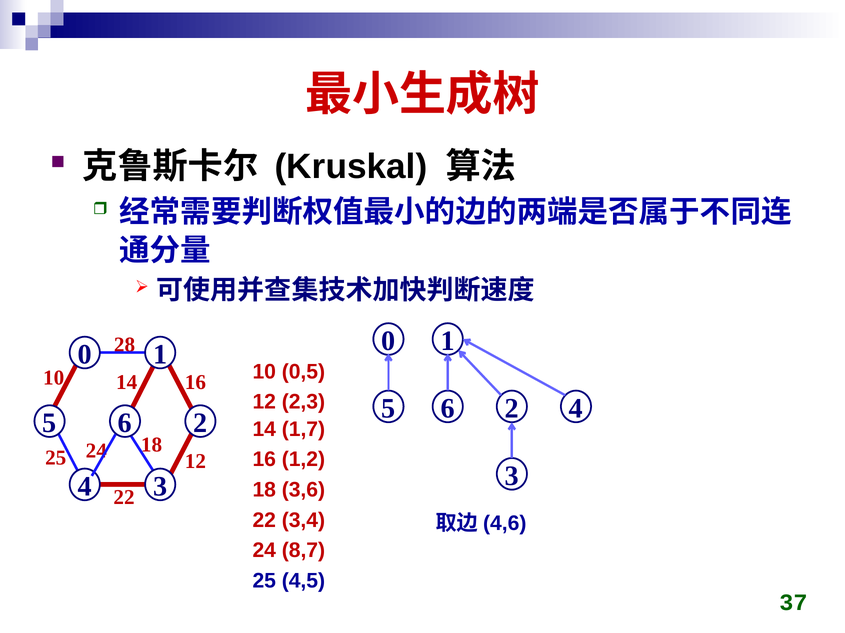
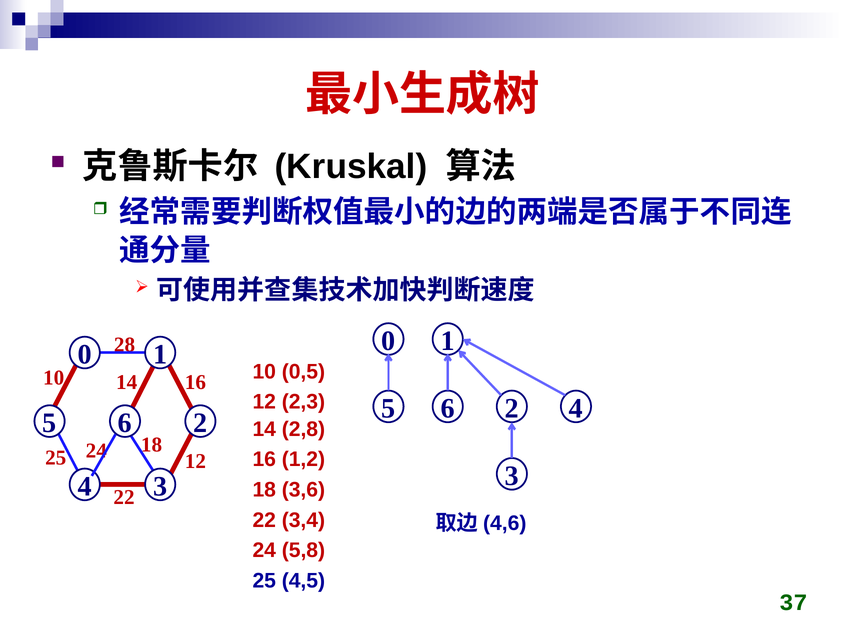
1,7: 1,7 -> 2,8 (303, 430)
8,7: 8,7 -> 5,8 (303, 551)
